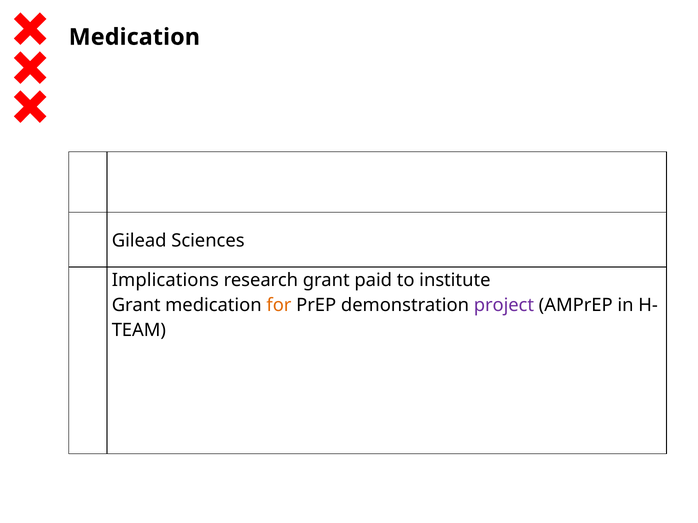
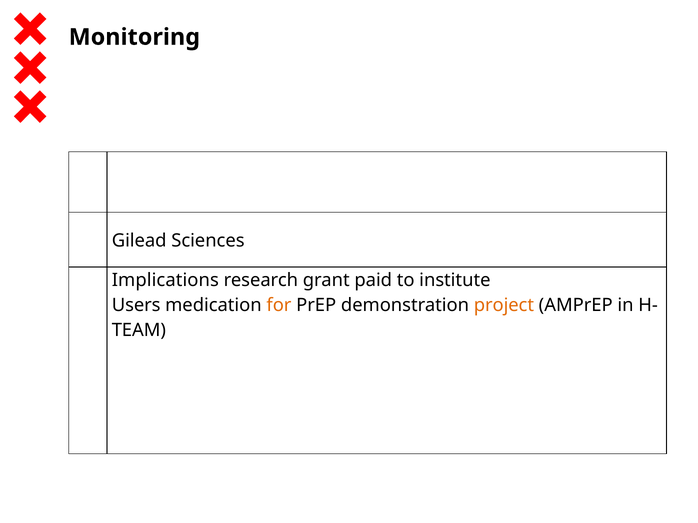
Medication: Medication -> Monitoring (134, 37)
Grant: Grant -> Users (136, 306)
project colour: purple -> orange (504, 306)
